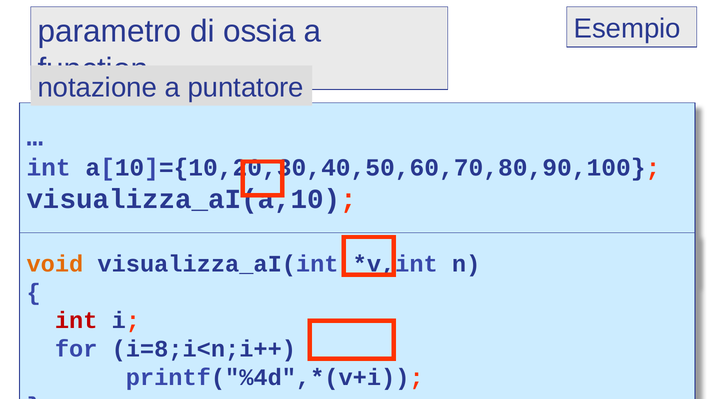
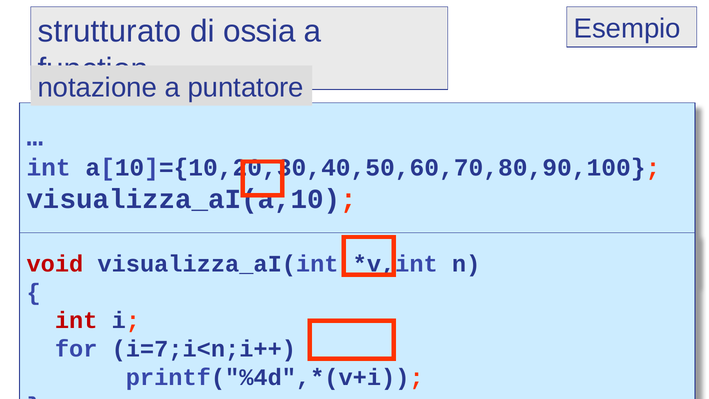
parametro: parametro -> strutturato (109, 31)
void colour: orange -> red (55, 264)
i=8;i<n;i++: i=8;i<n;i++ -> i=7;i<n;i++ (204, 349)
